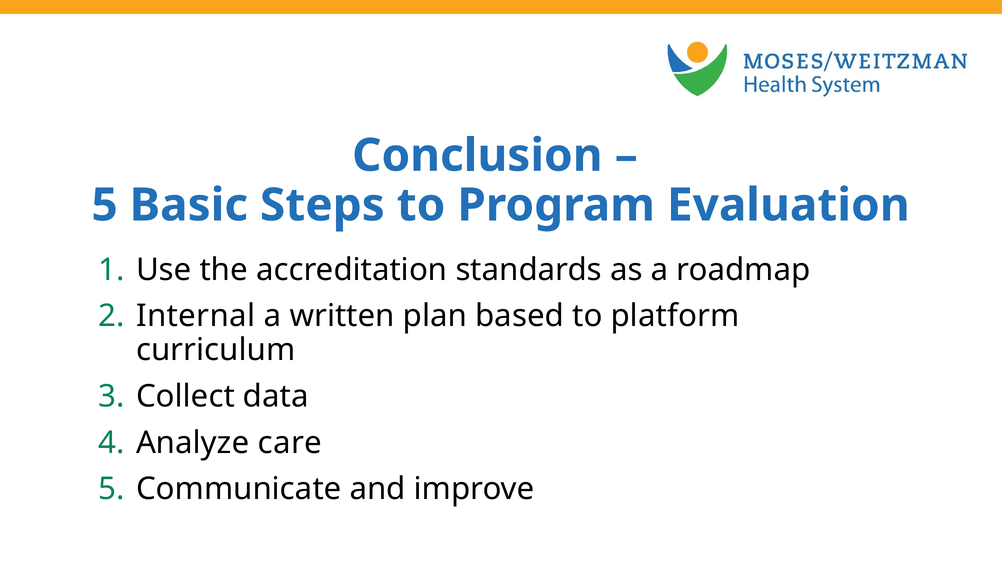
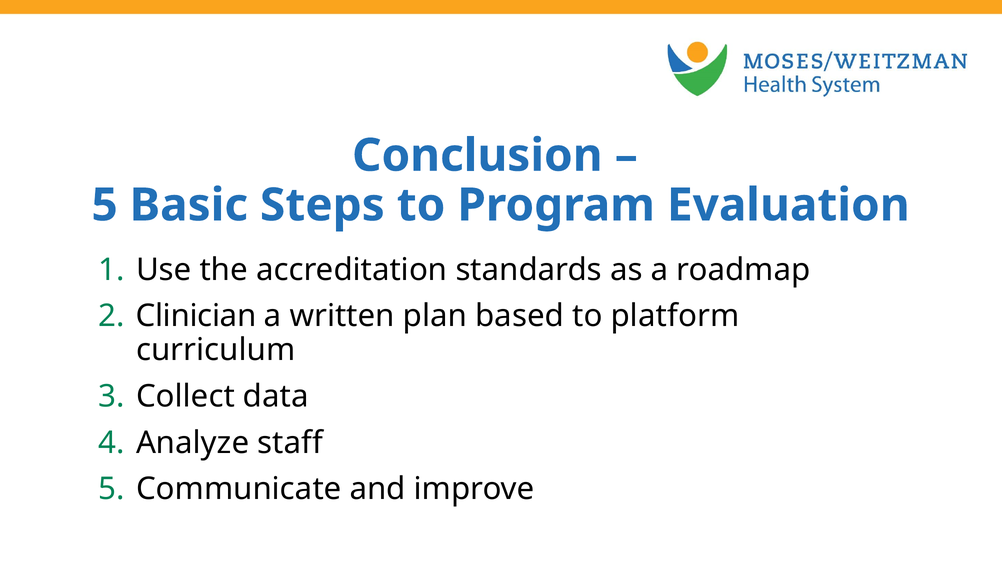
Internal: Internal -> Clinician (196, 316)
care: care -> staff (290, 442)
